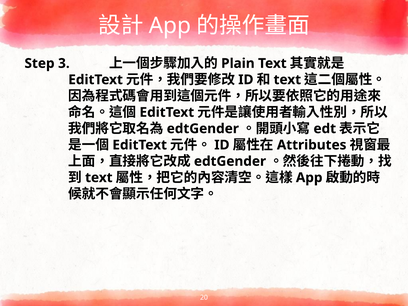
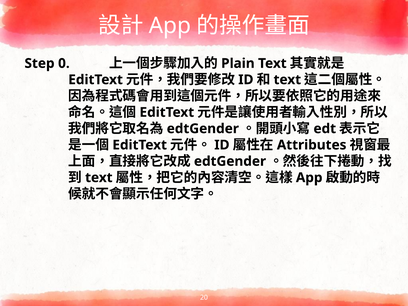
3: 3 -> 0 (64, 63)
